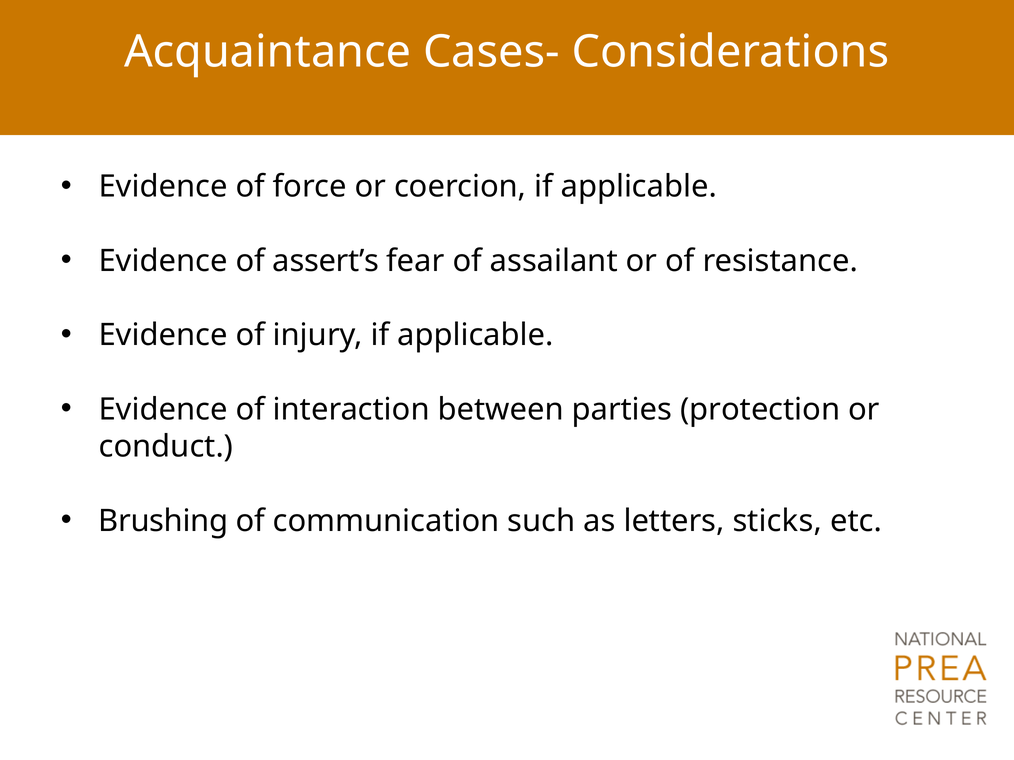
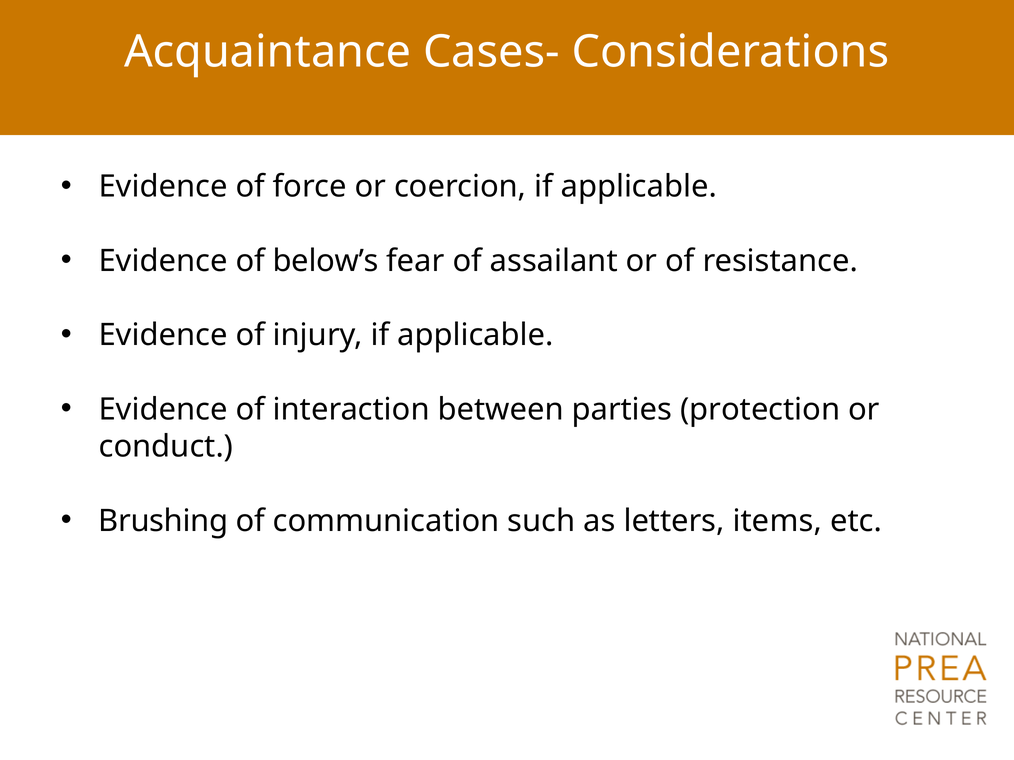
assert’s: assert’s -> below’s (326, 261)
sticks: sticks -> items (777, 521)
